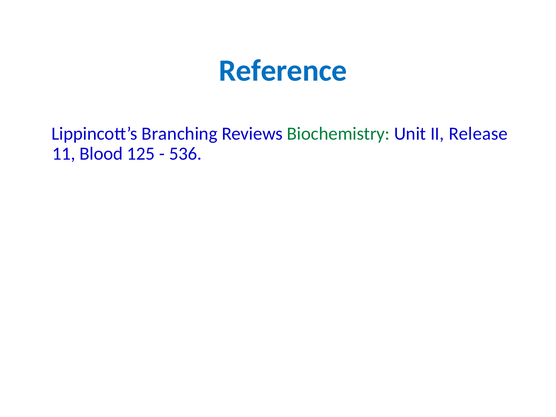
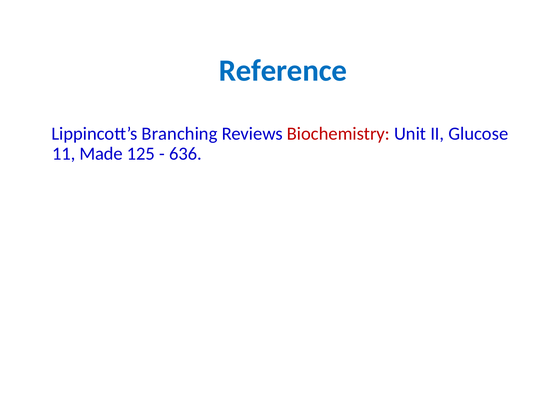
Biochemistry colour: green -> red (338, 134)
Release: Release -> Glucose (478, 134)
Blood: Blood -> Made (101, 154)
536: 536 -> 636 (185, 154)
